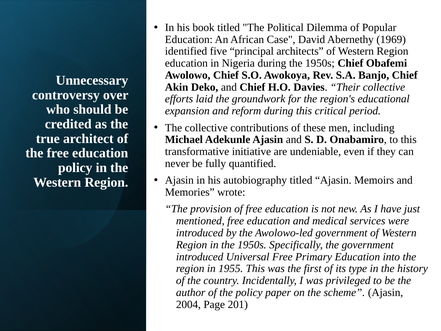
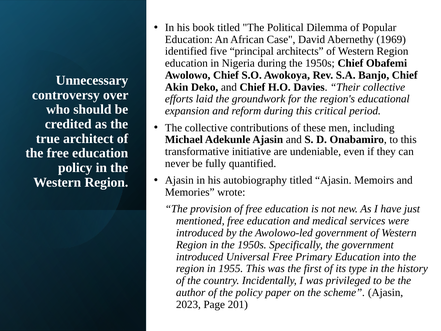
2004: 2004 -> 2023 (188, 304)
